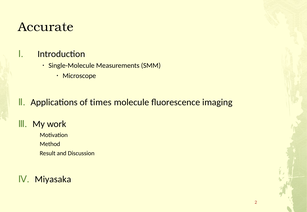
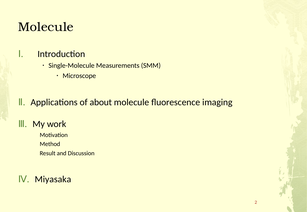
Accurate: Accurate -> Molecule (46, 27)
times: times -> about (101, 103)
